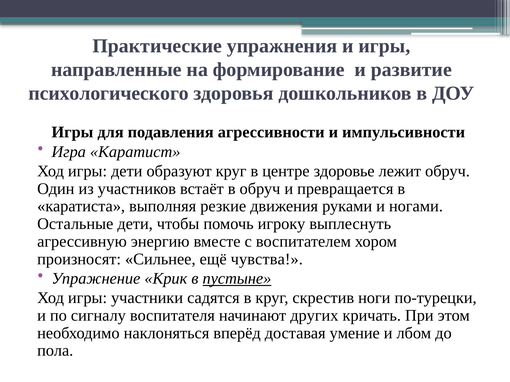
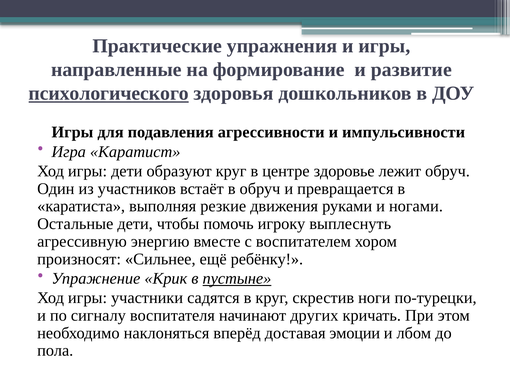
психологического underline: none -> present (109, 94)
чувства: чувства -> ребёнку (267, 259)
умение: умение -> эмоции (355, 333)
